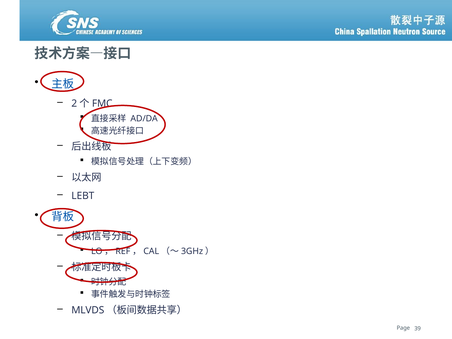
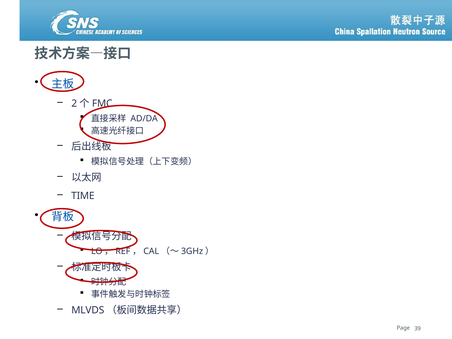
LEBT: LEBT -> TIME (83, 196)
